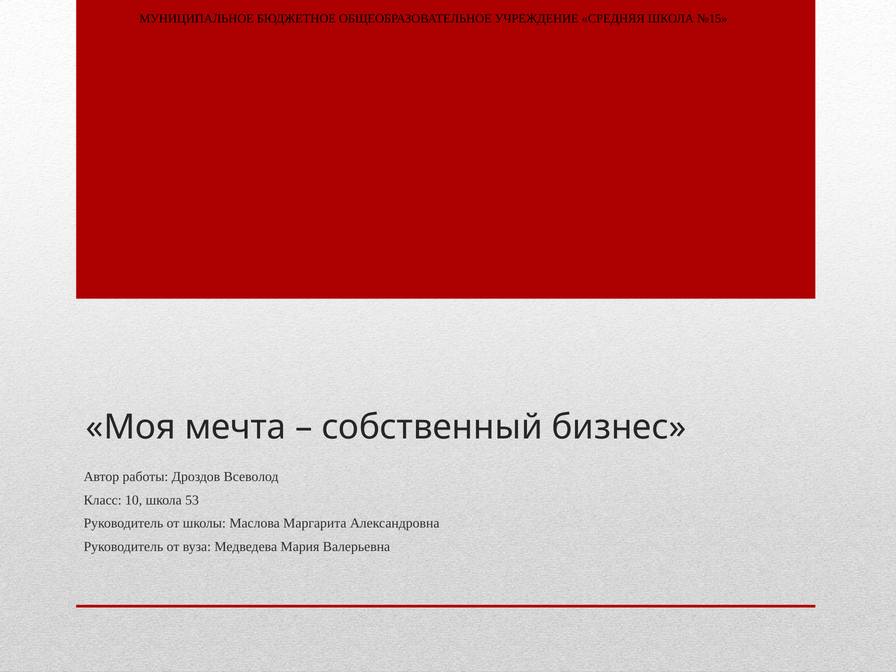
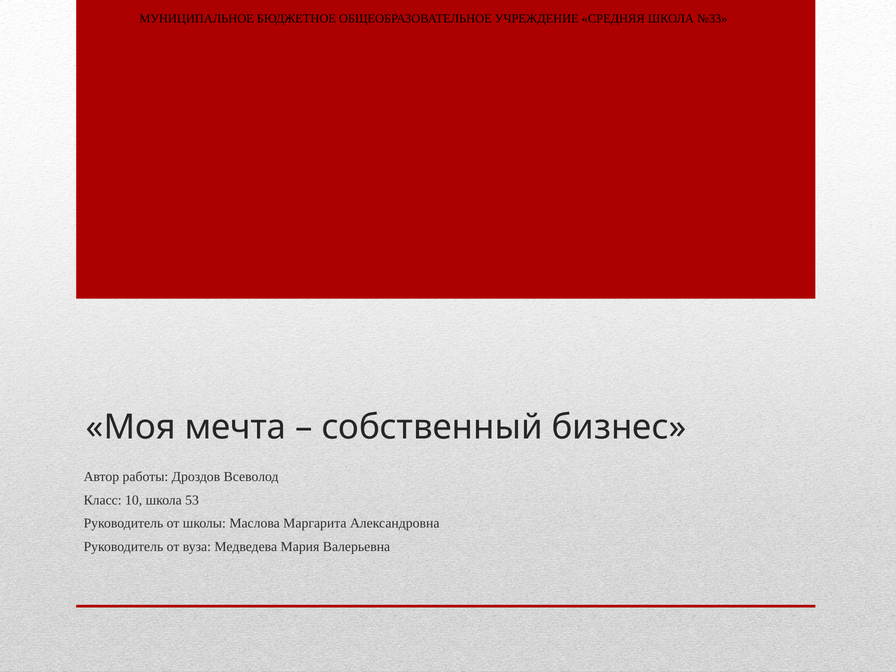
№15: №15 -> №33 (712, 18)
